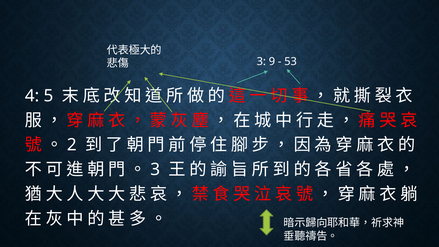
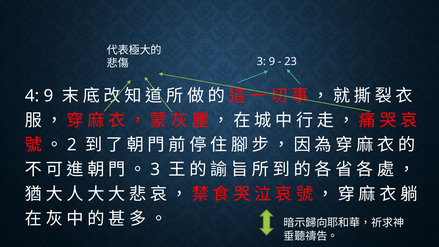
53: 53 -> 23 (291, 62)
4 5: 5 -> 9 (48, 96)
